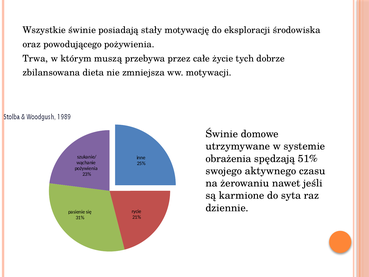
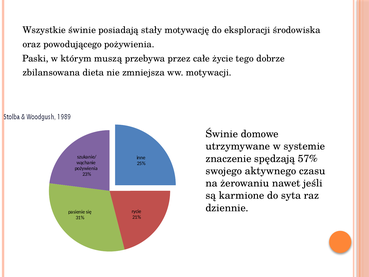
Trwa: Trwa -> Paski (35, 58)
tych: tych -> tego (245, 58)
obrażenia: obrażenia -> znaczenie (229, 159)
51%: 51% -> 57% (308, 159)
